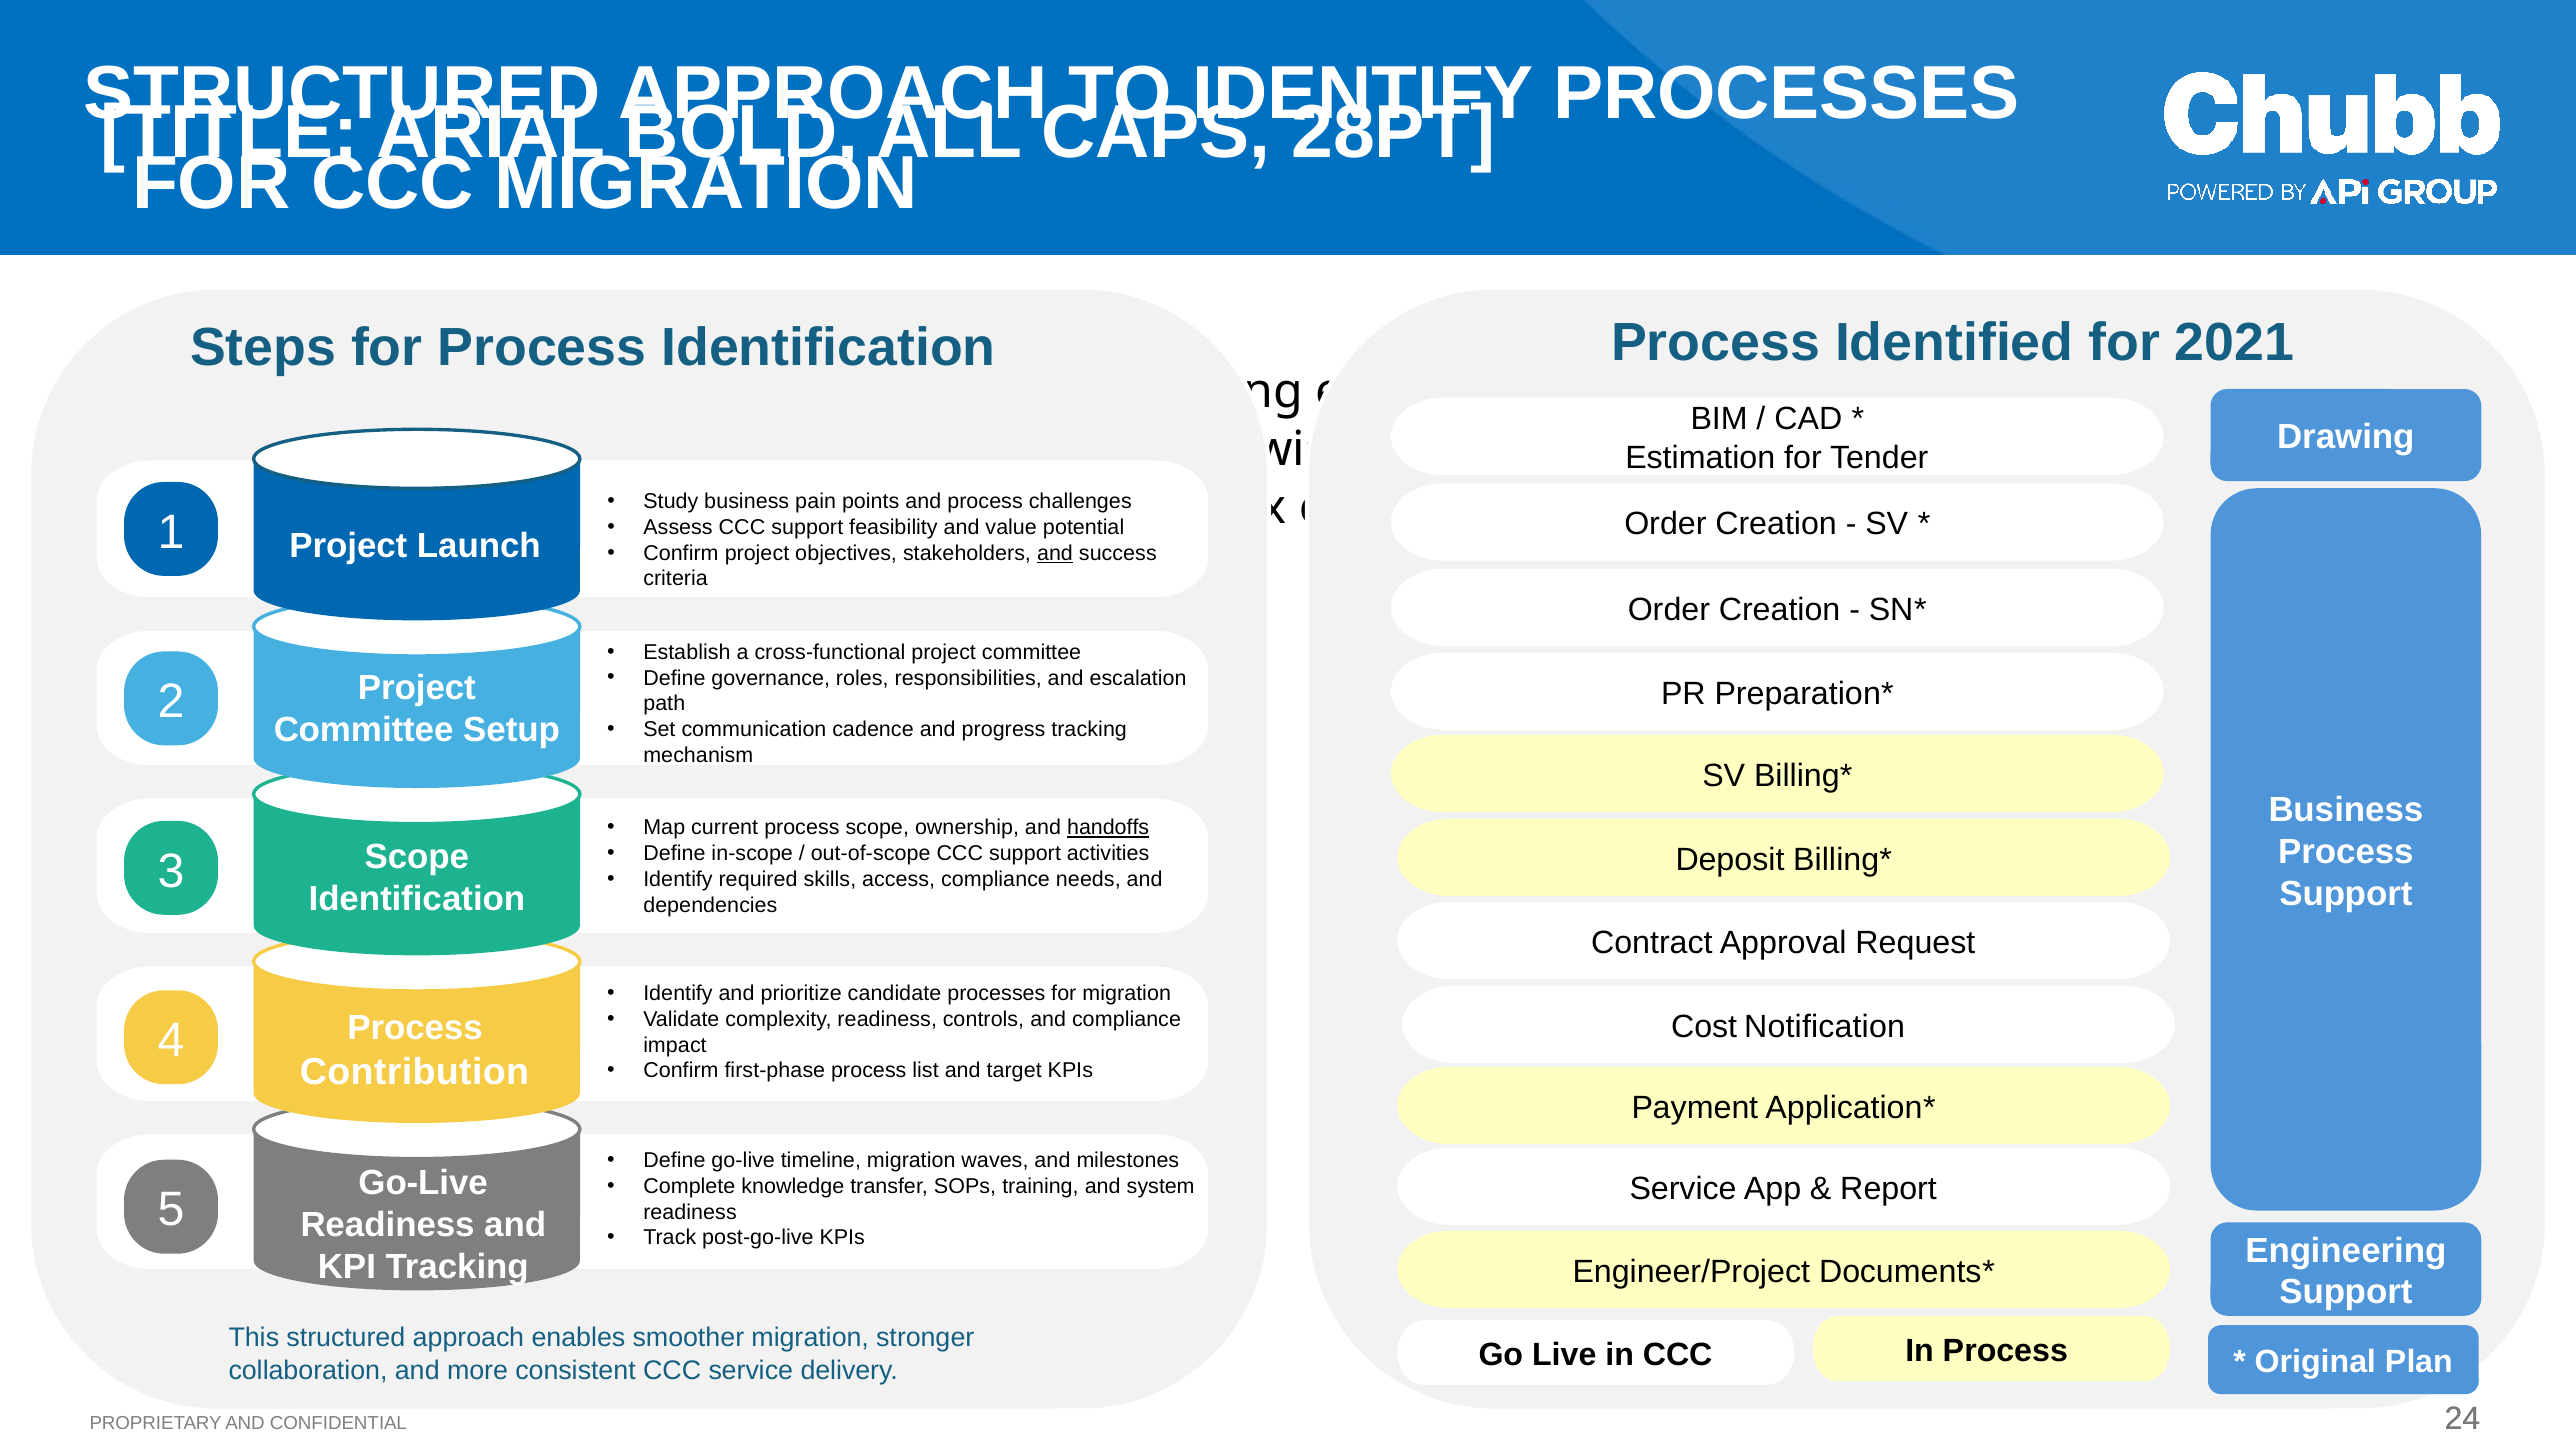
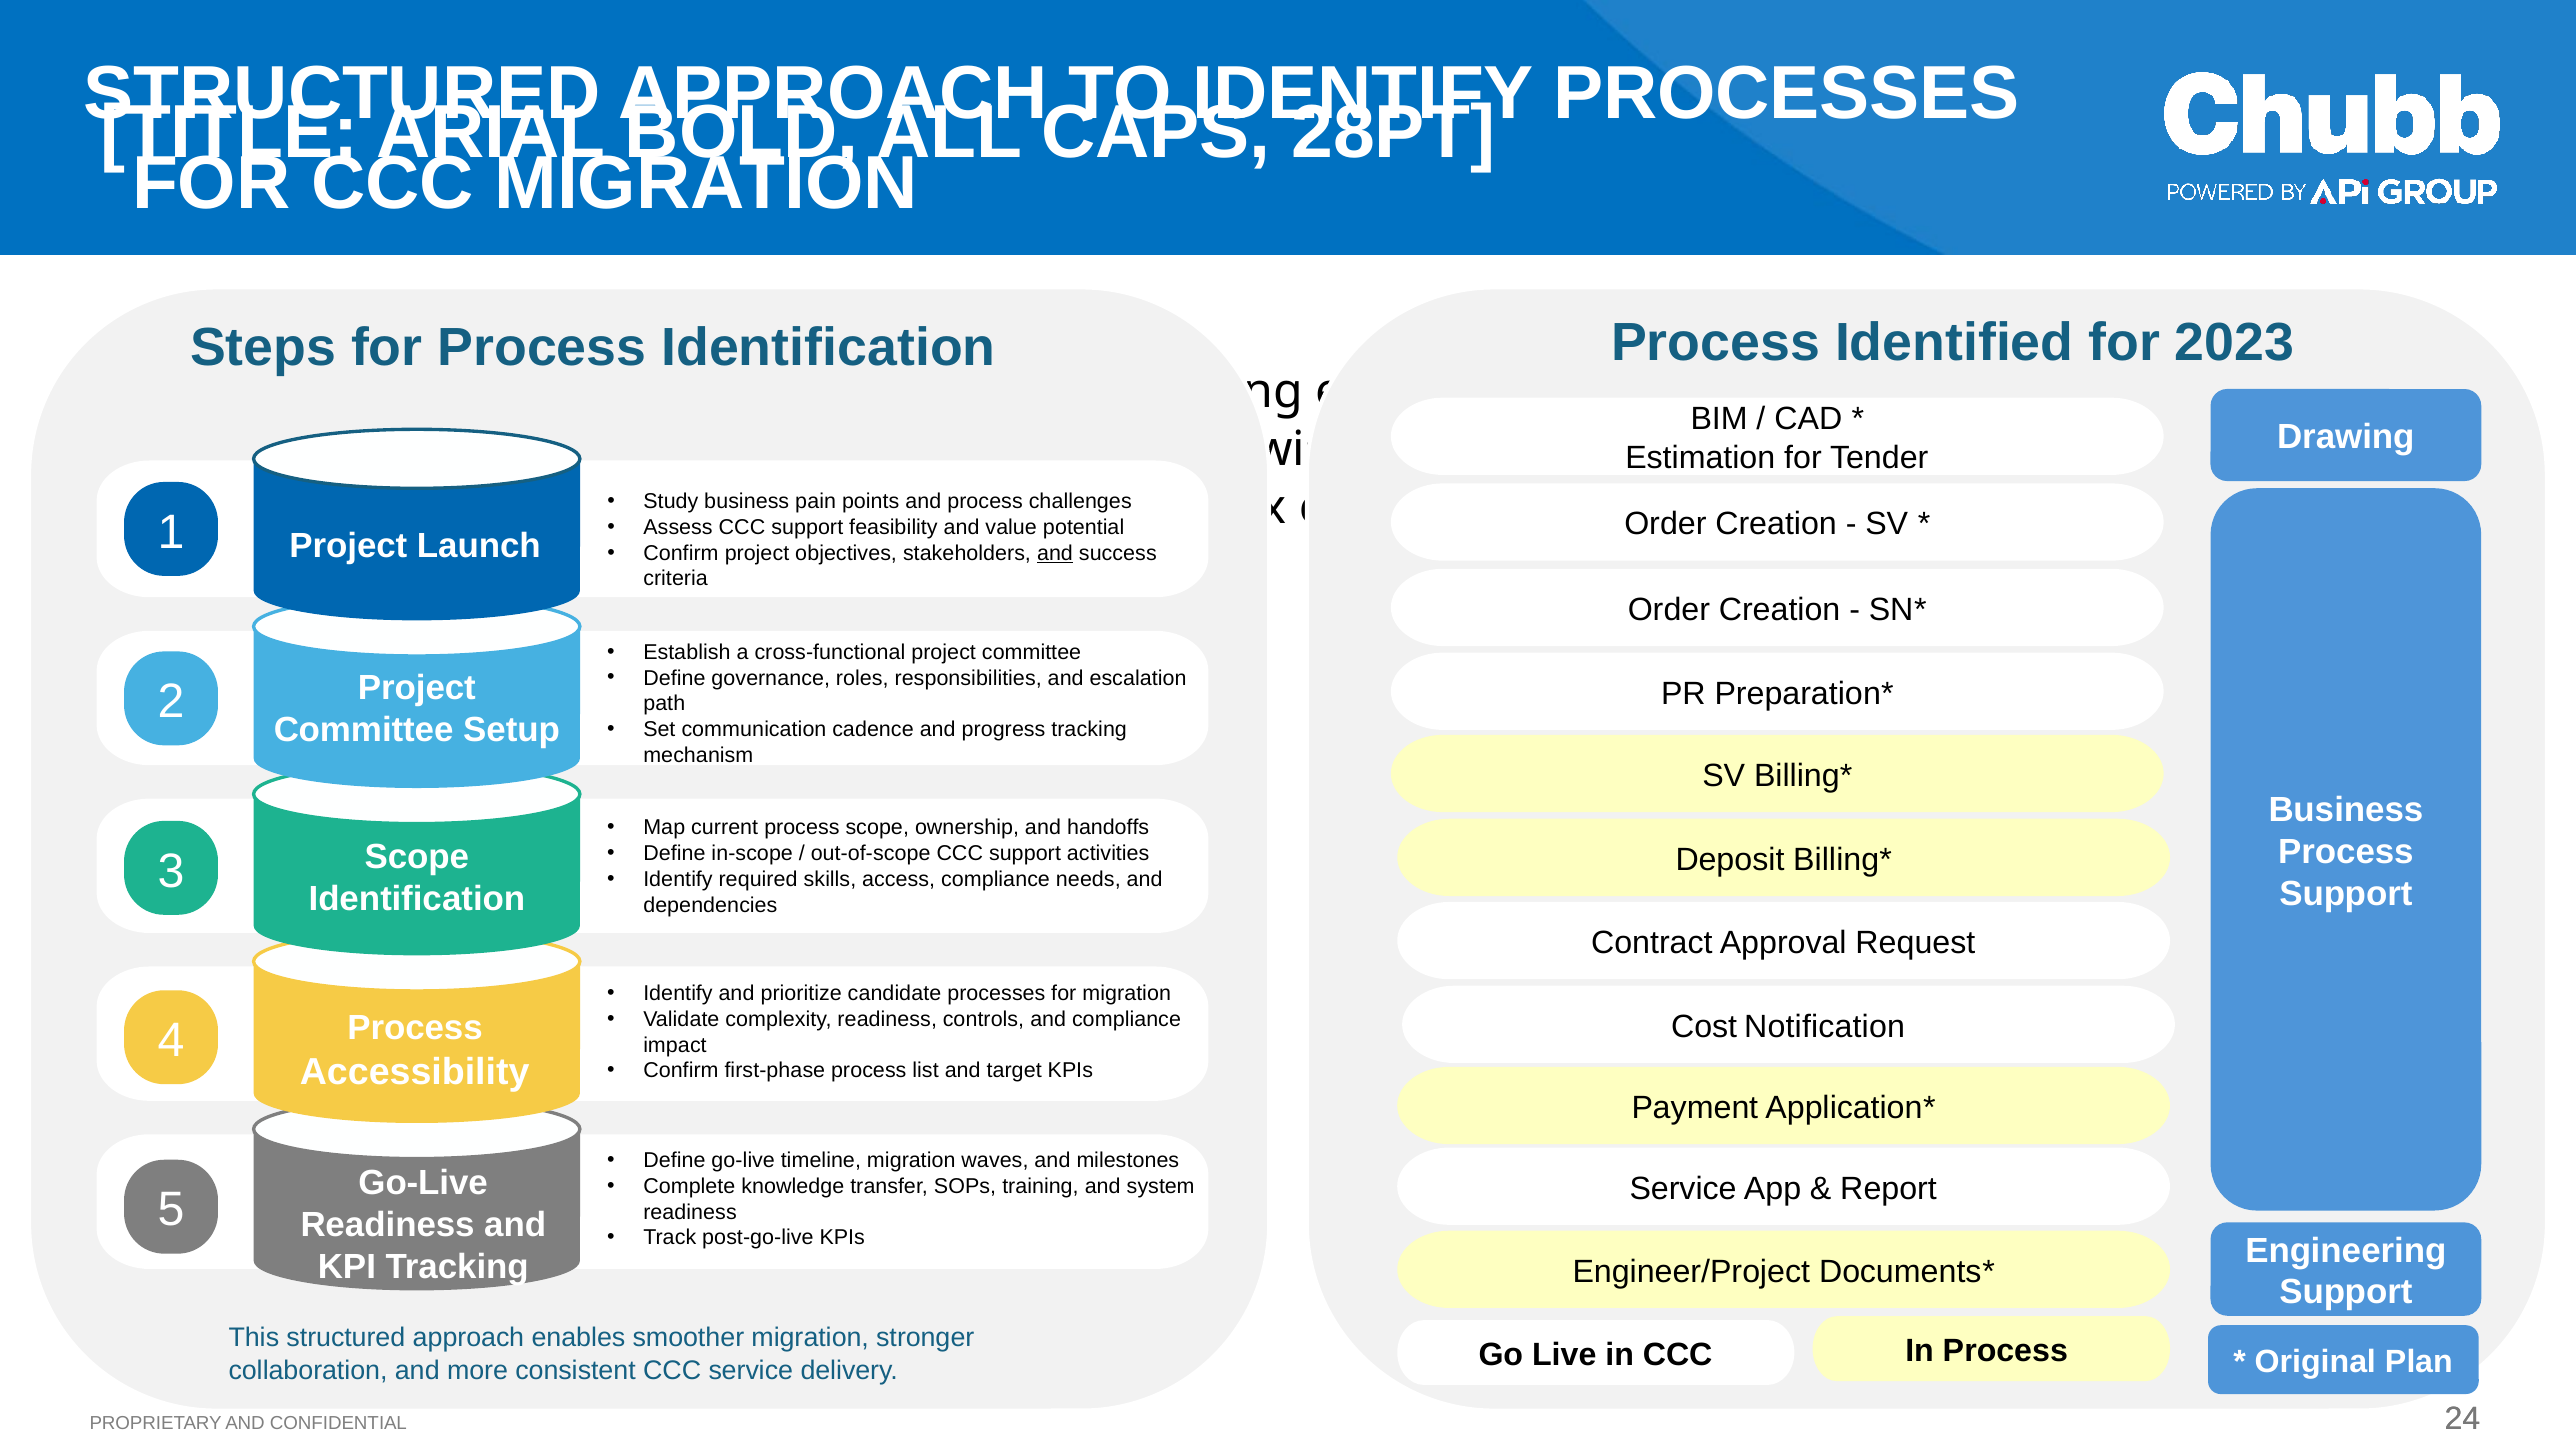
2021: 2021 -> 2023 (2235, 343)
handoffs underline: present -> none (1108, 828)
Contribution: Contribution -> Accessibility (415, 1072)
